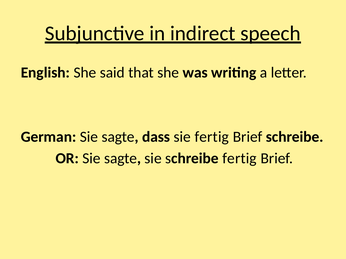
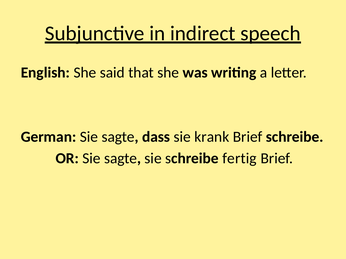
sie fertig: fertig -> krank (212, 137)
